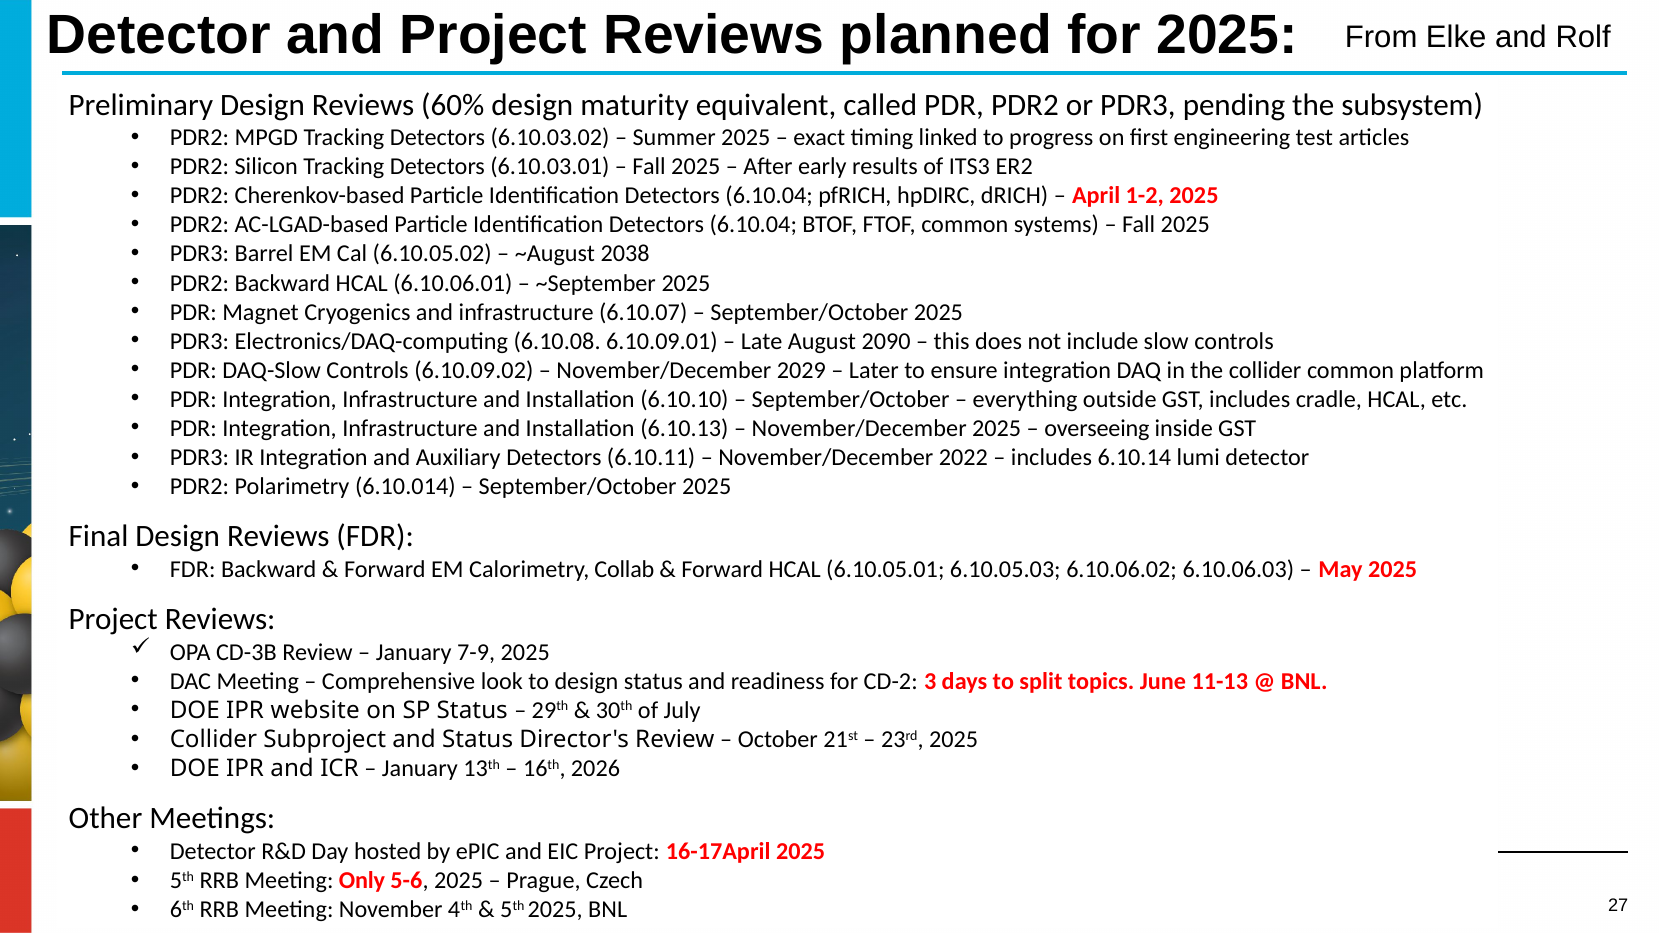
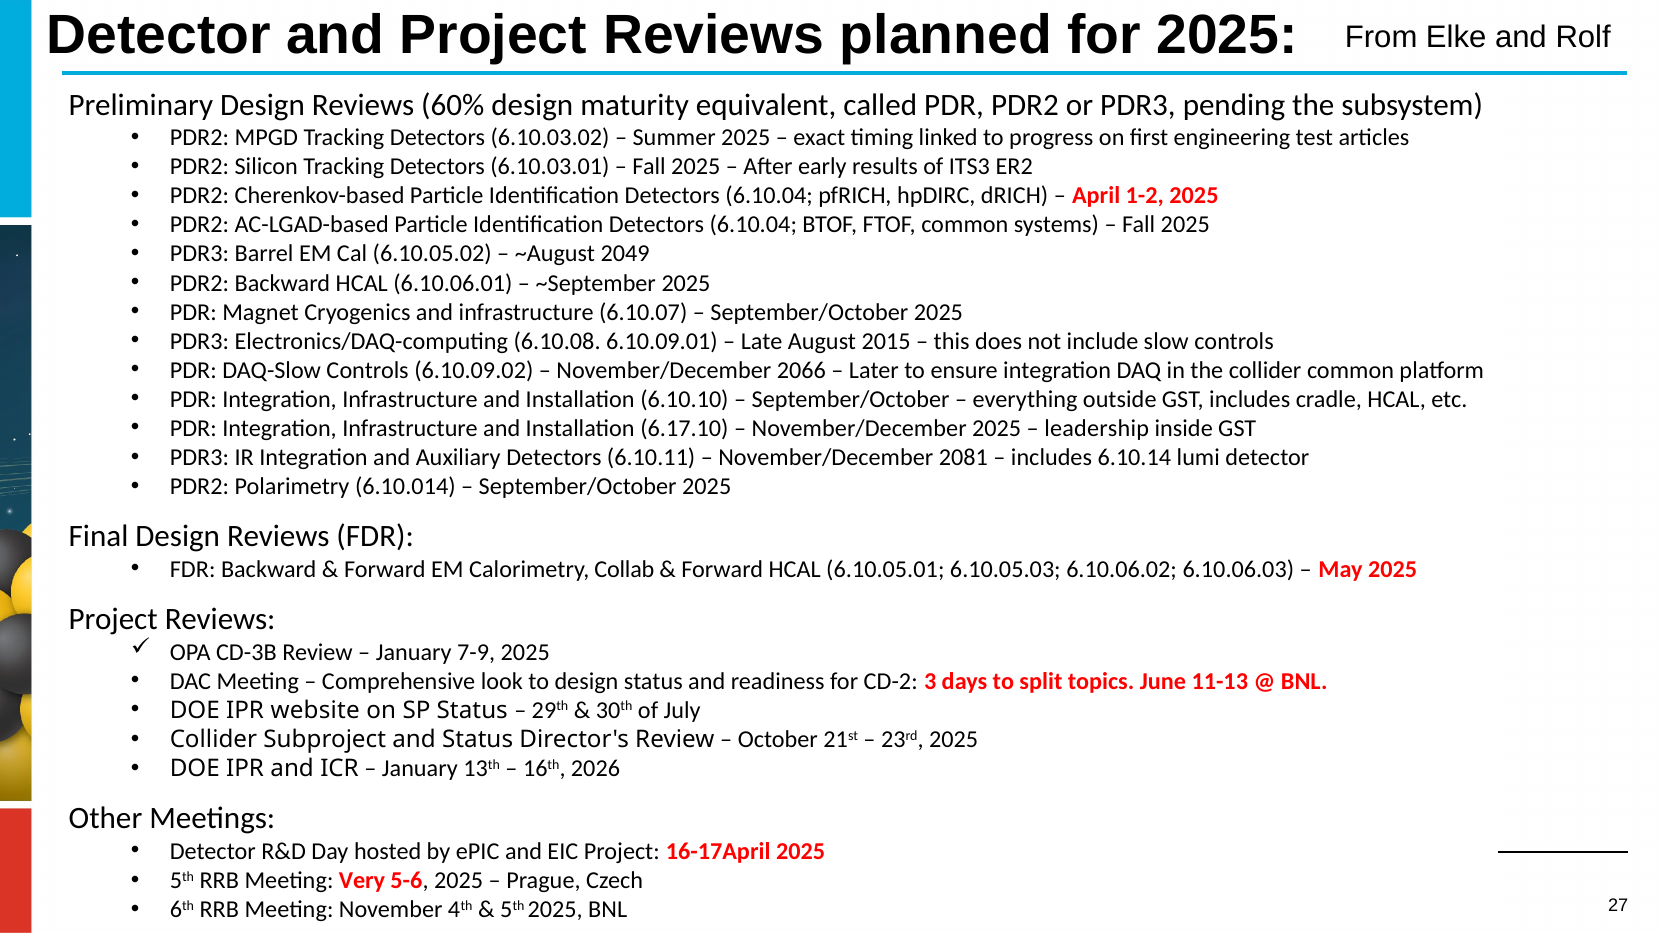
2038: 2038 -> 2049 (625, 254)
2090: 2090 -> 2015 (886, 341)
2029: 2029 -> 2066 (801, 370)
6.10.13: 6.10.13 -> 6.17.10 (684, 428)
overseeing: overseeing -> leadership (1097, 428)
2022: 2022 -> 2081 (963, 457)
Only: Only -> Very (362, 880)
